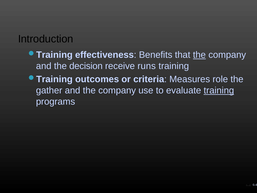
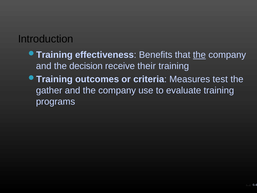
runs: runs -> their (147, 66)
role: role -> test (220, 79)
training underline: present -> none (219, 90)
